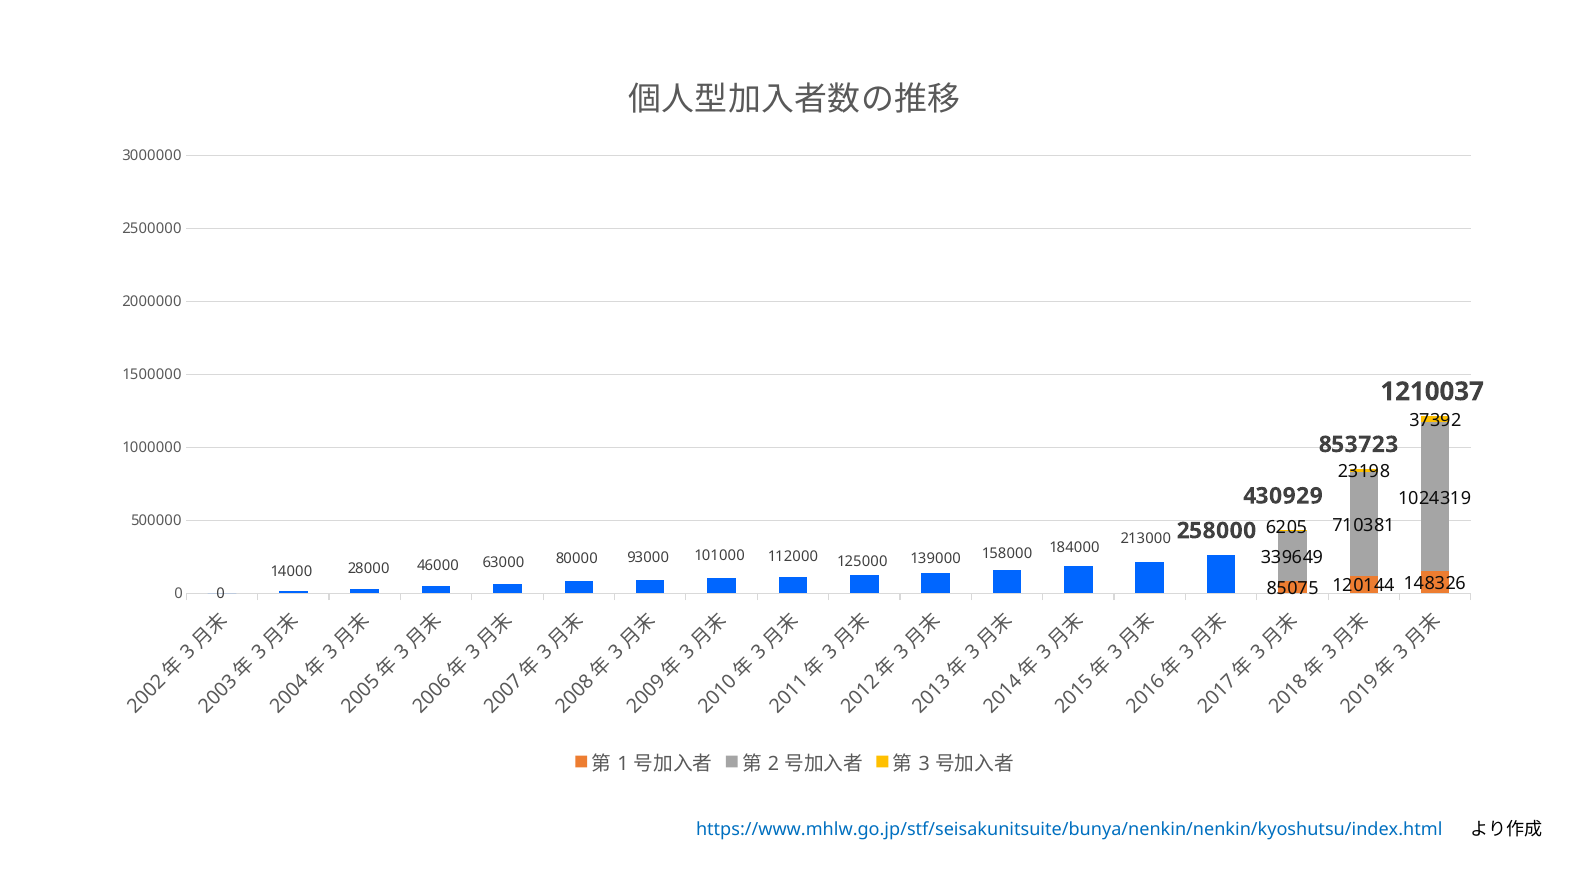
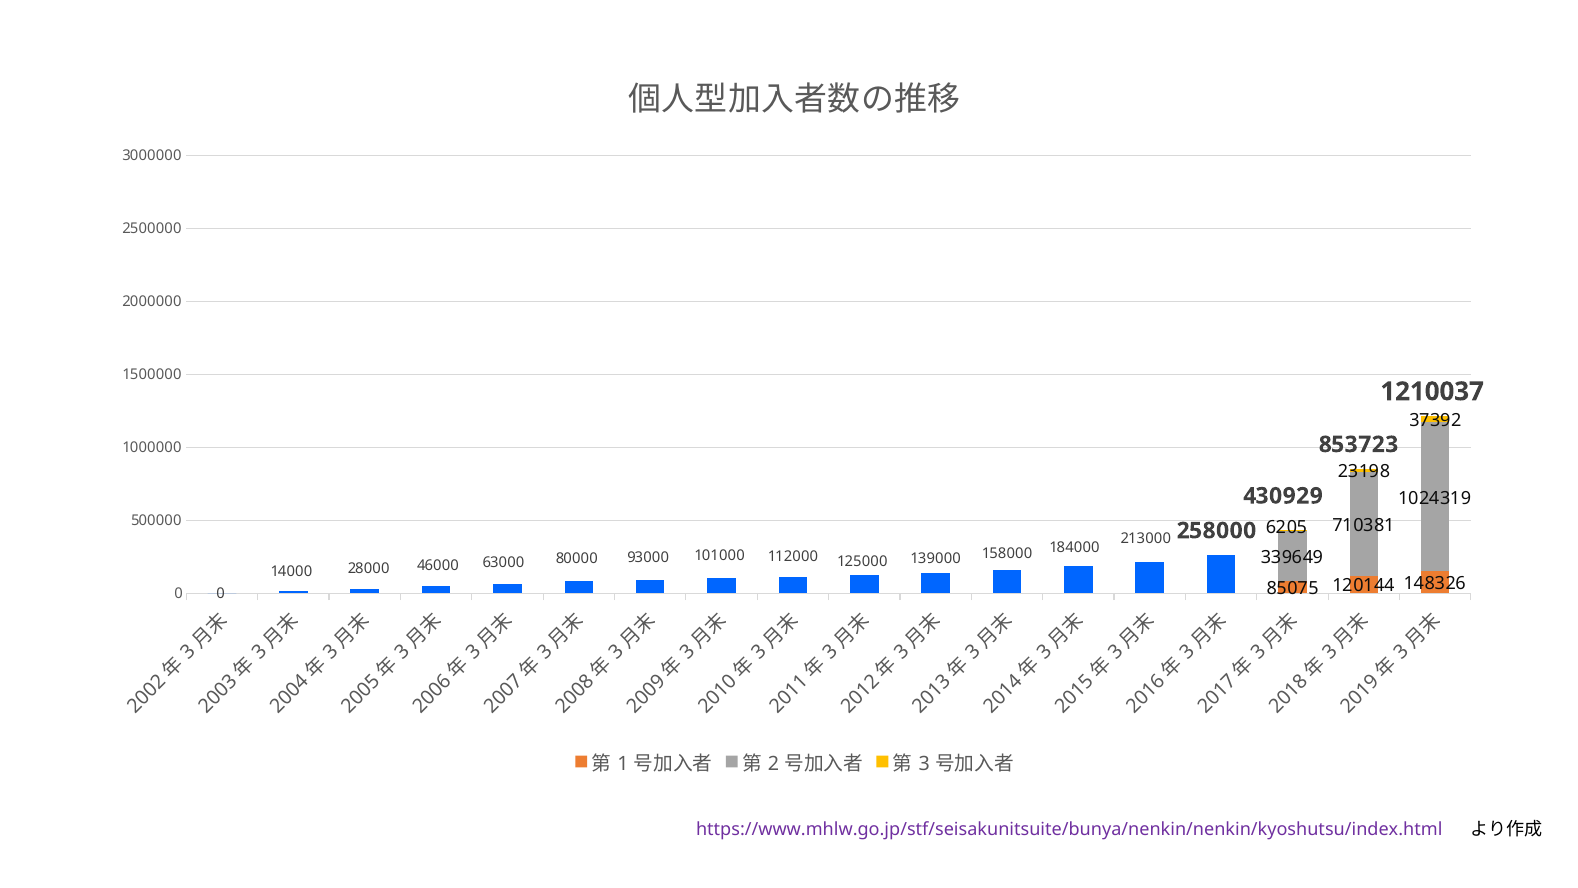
https://www.mhlw.go.jp/stf/seisakunitsuite/bunya/nenkin/nenkin/kyoshutsu/index.html colour: blue -> purple (1069, 829)
